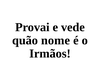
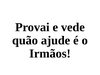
nome: nome -> ajude (56, 40)
